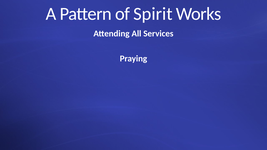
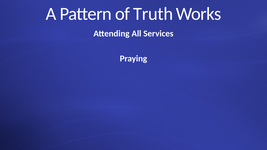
Spirit: Spirit -> Truth (153, 14)
